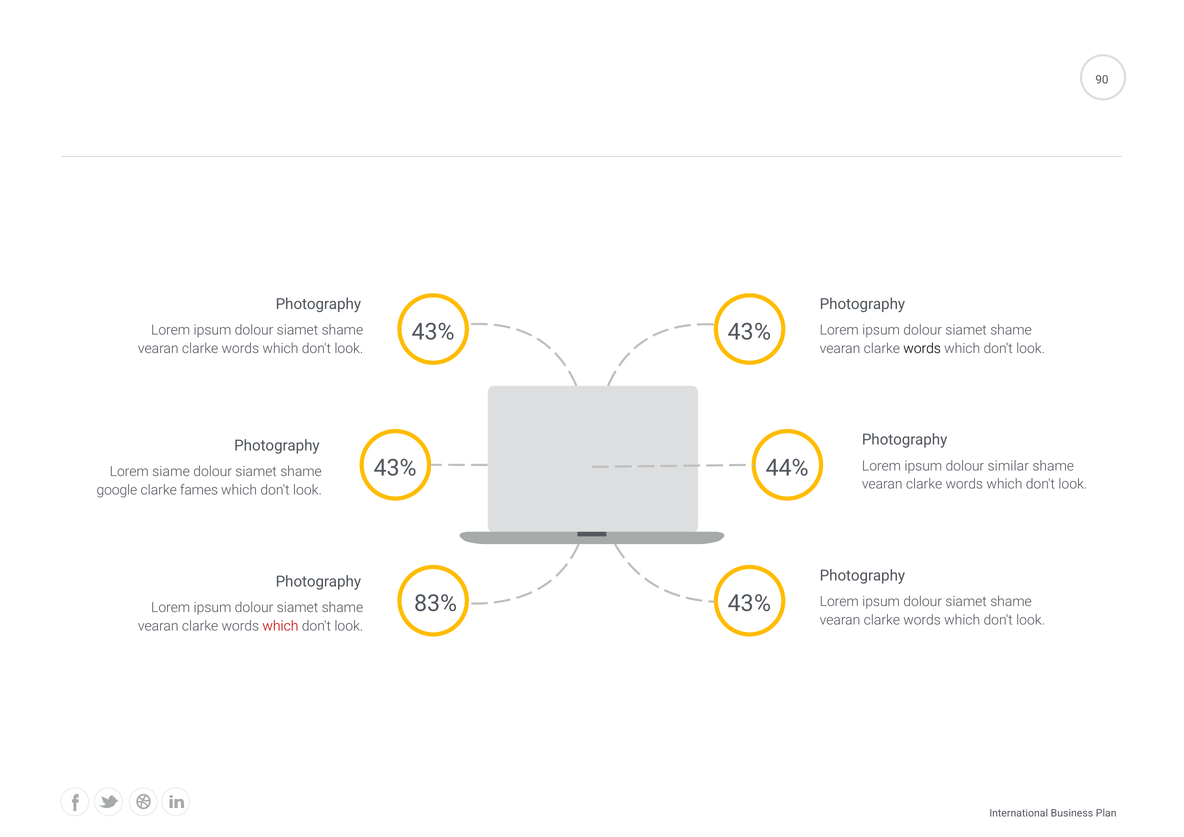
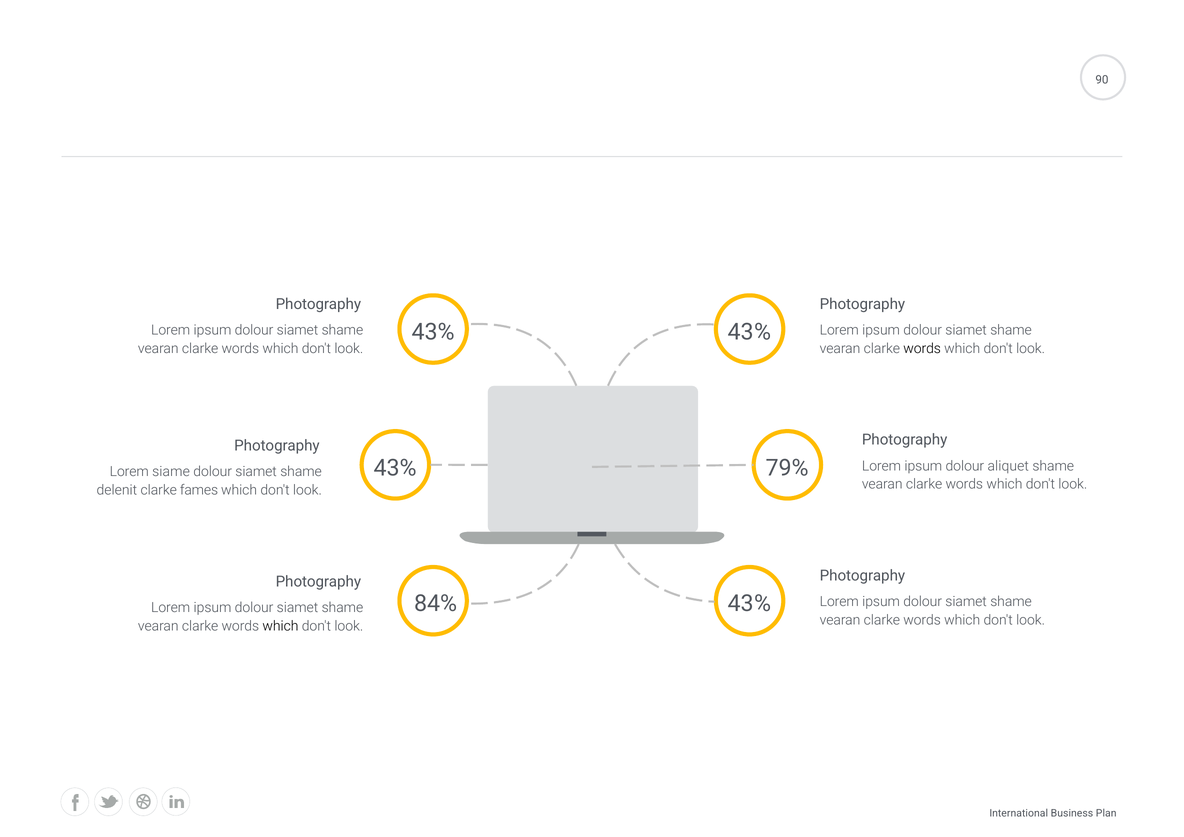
44%: 44% -> 79% (787, 468)
similar: similar -> aliquet (1008, 466)
google: google -> delenit (117, 490)
83%: 83% -> 84% (436, 604)
which colour: red -> black (280, 626)
